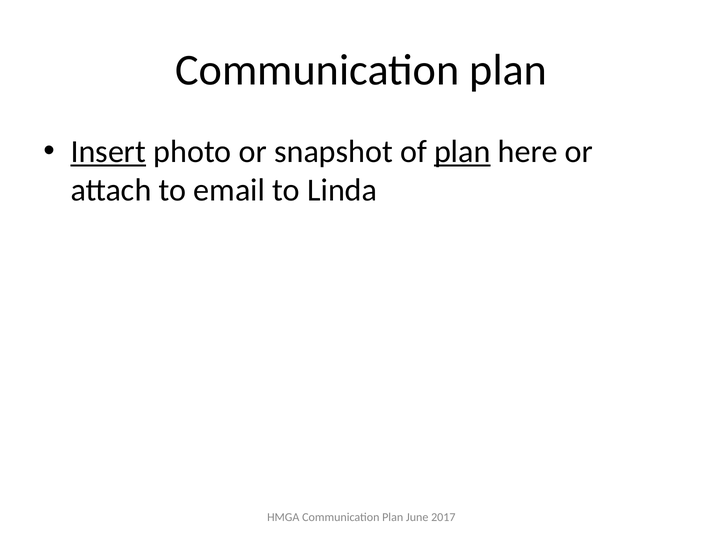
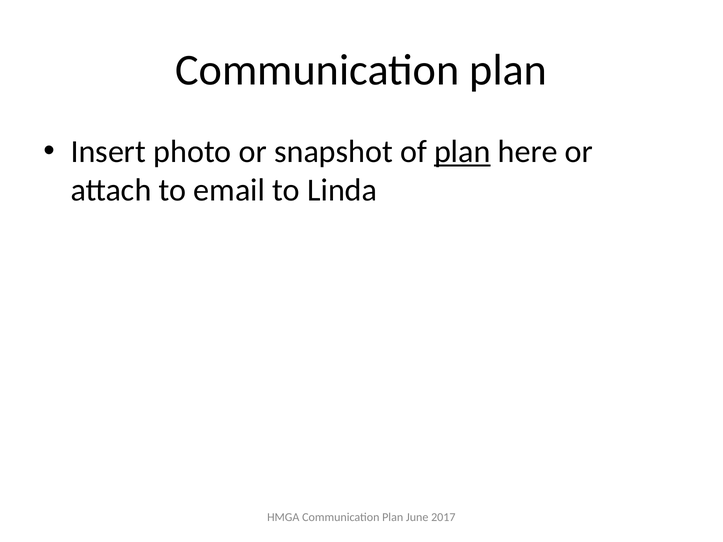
Insert underline: present -> none (108, 152)
